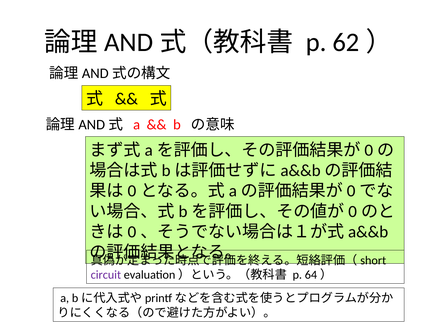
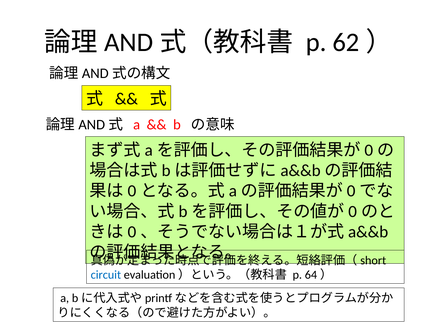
circuit colour: purple -> blue (106, 275)
